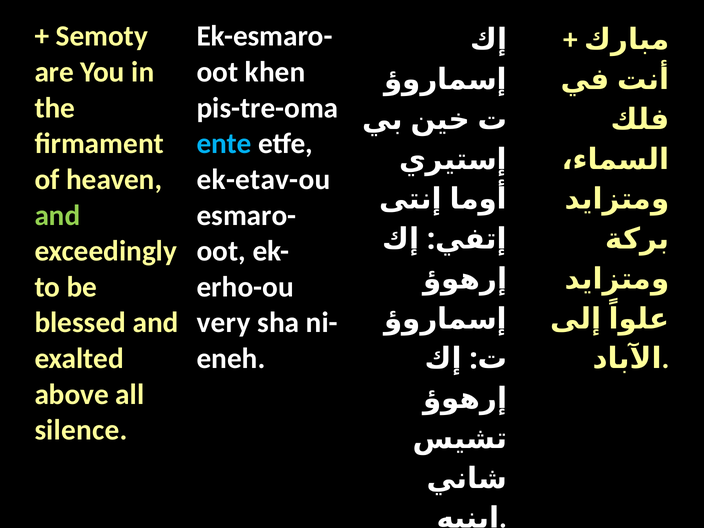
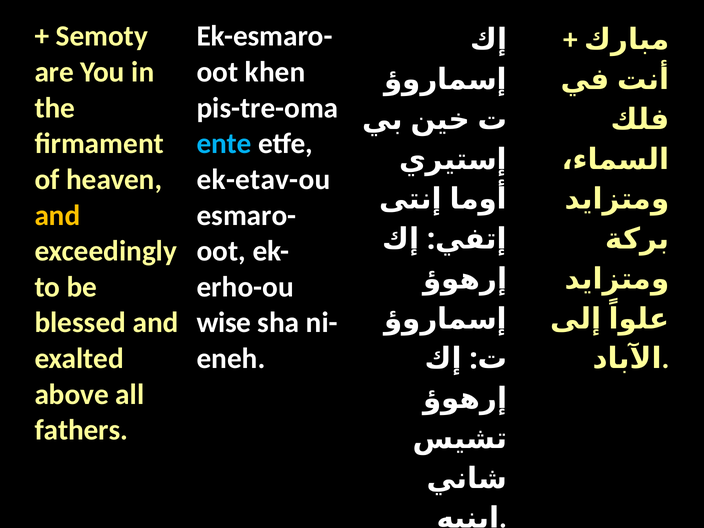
and colour: light green -> yellow (57, 215)
very: very -> wise (224, 323)
silence: silence -> fathers (81, 430)
